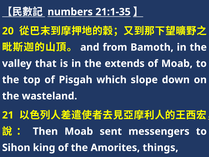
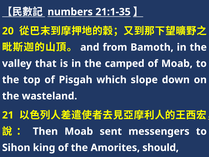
extends: extends -> camped (125, 63)
things: things -> should (161, 147)
